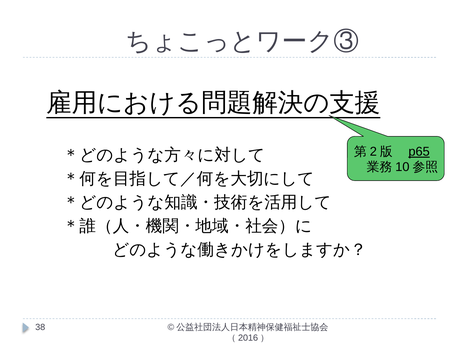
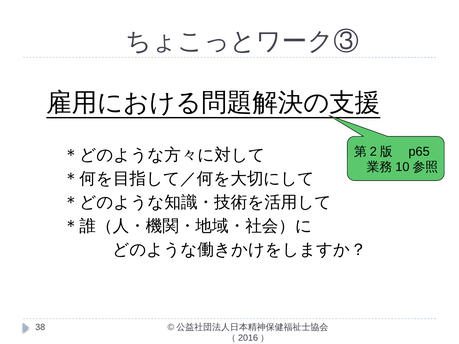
p65 underline: present -> none (419, 152)
